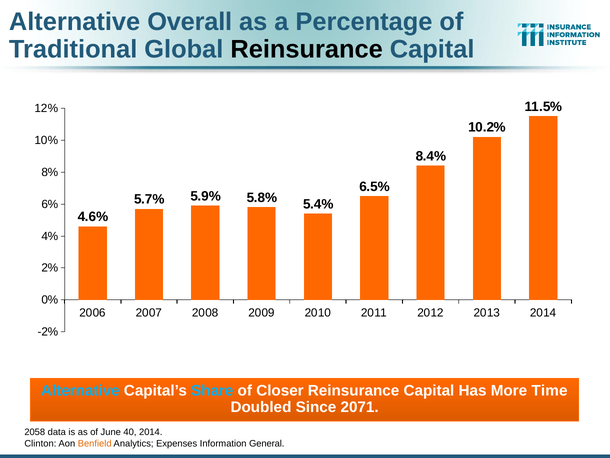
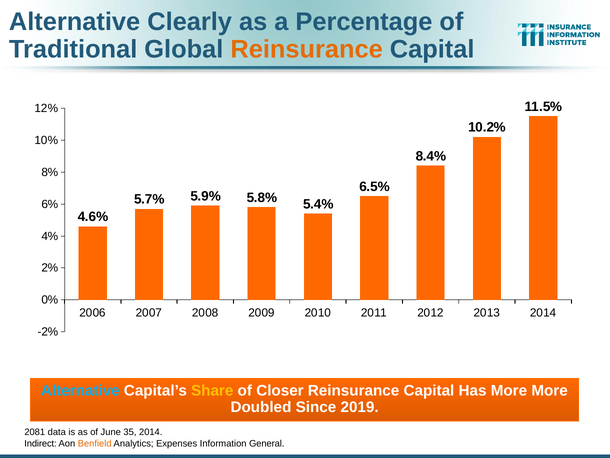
Overall: Overall -> Clearly (190, 22)
Reinsurance colour: black -> orange (307, 49)
Share colour: light blue -> yellow (212, 390)
More Time: Time -> More (550, 390)
2071: 2071 -> 2019 (360, 407)
2058: 2058 -> 2081 (35, 432)
40: 40 -> 35 (130, 432)
Clinton: Clinton -> Indirect (40, 443)
